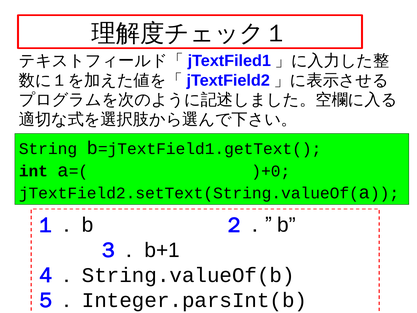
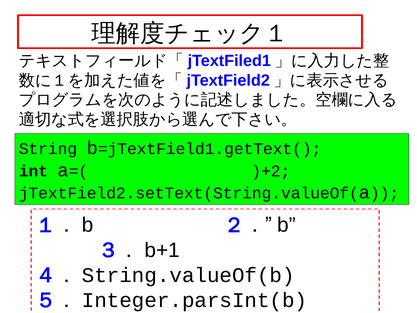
)+0: )+0 -> )+2 (271, 171)
